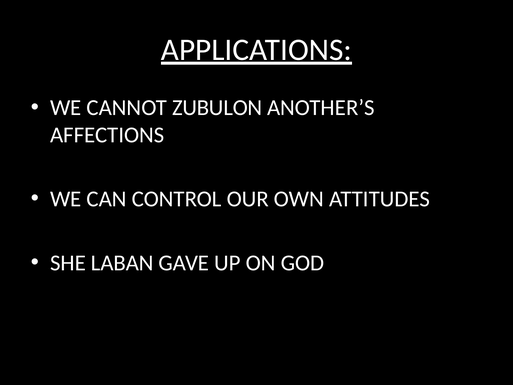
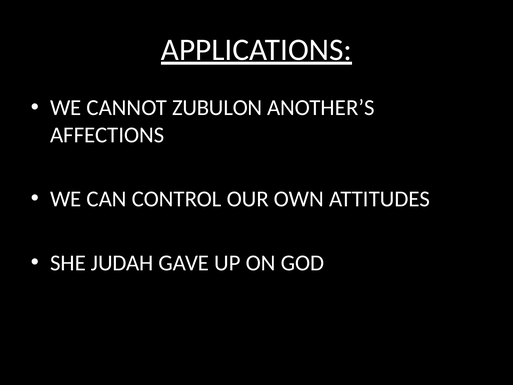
LABAN: LABAN -> JUDAH (122, 263)
